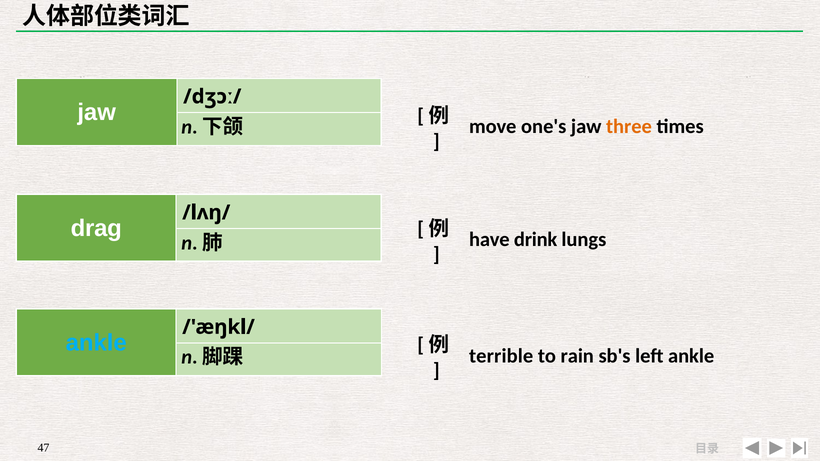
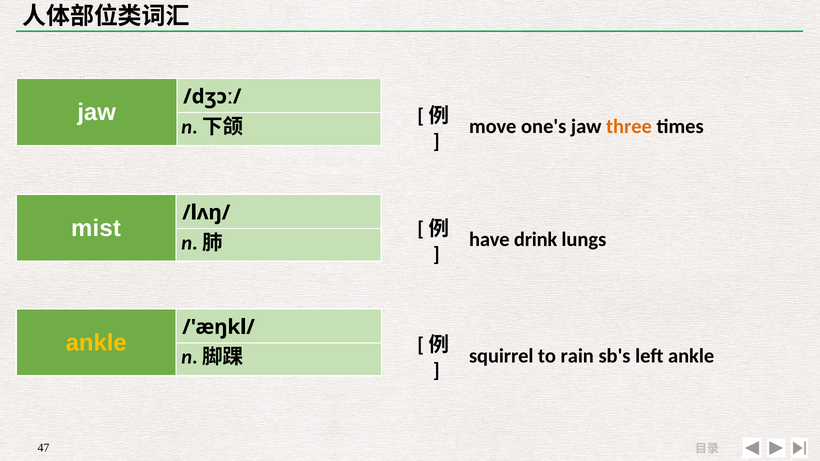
drag: drag -> mist (96, 228)
ankle colour: light blue -> yellow (96, 343)
terrible: terrible -> squirrel (501, 356)
